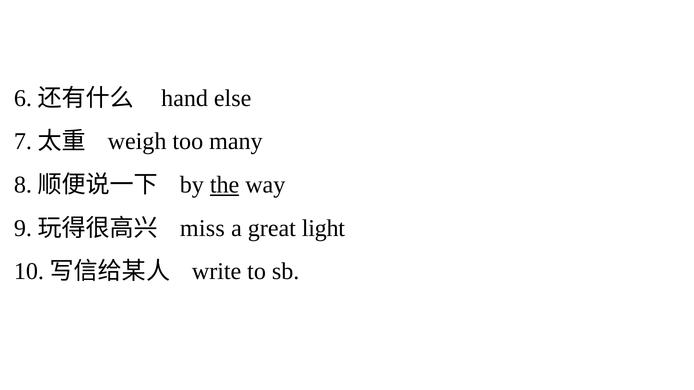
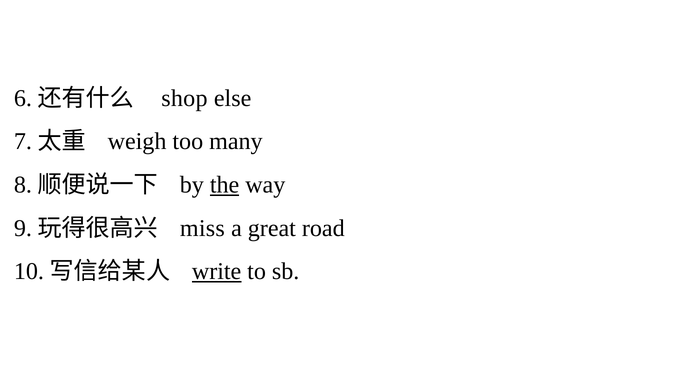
hand: hand -> shop (184, 98)
light: light -> road (323, 228)
write underline: none -> present (217, 272)
